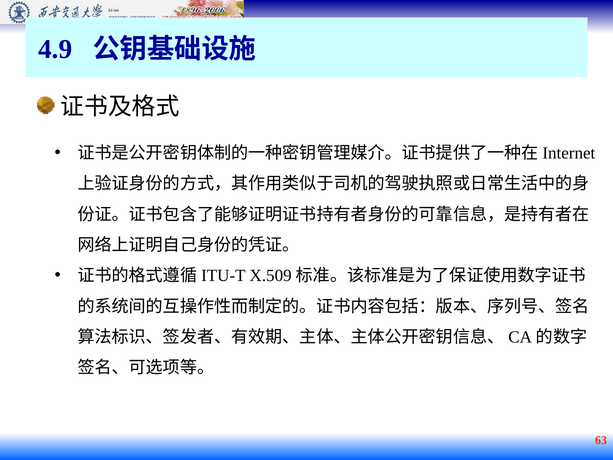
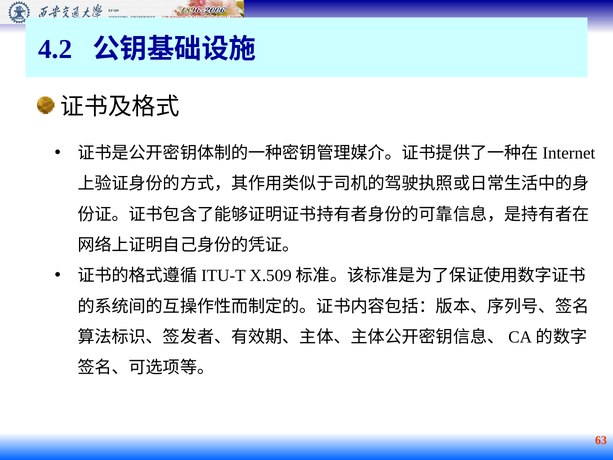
4.9: 4.9 -> 4.2 (55, 49)
